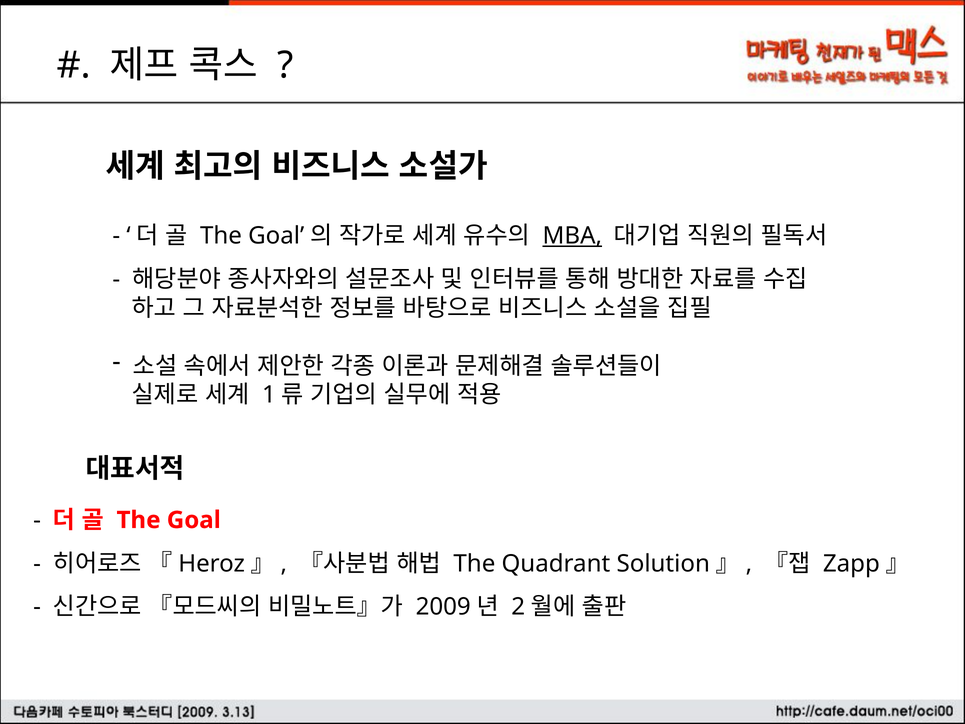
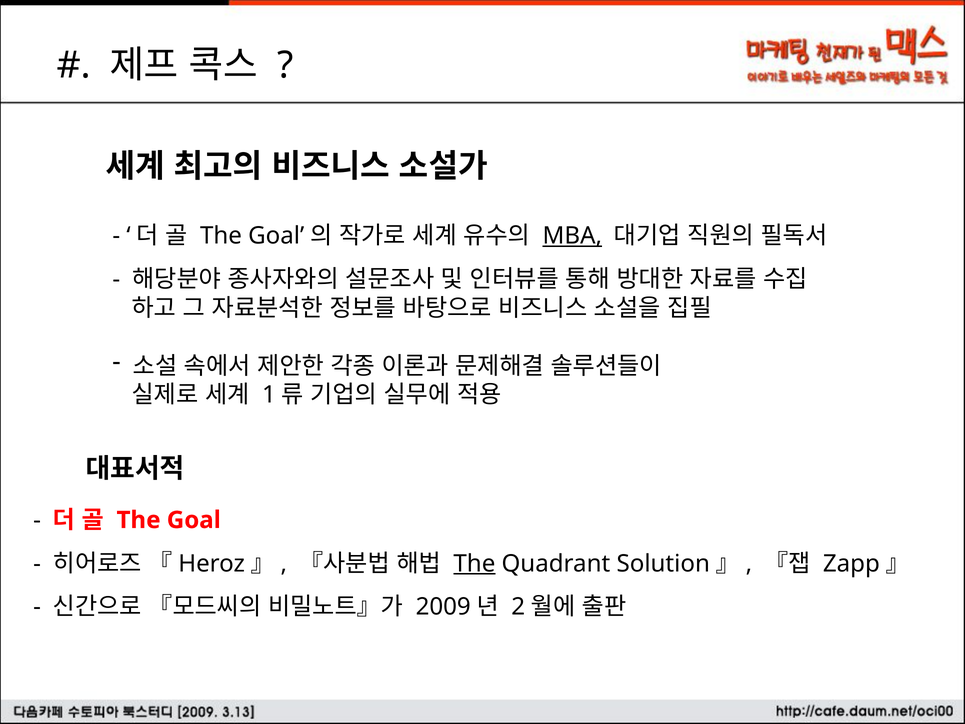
The underline: none -> present (474, 563)
